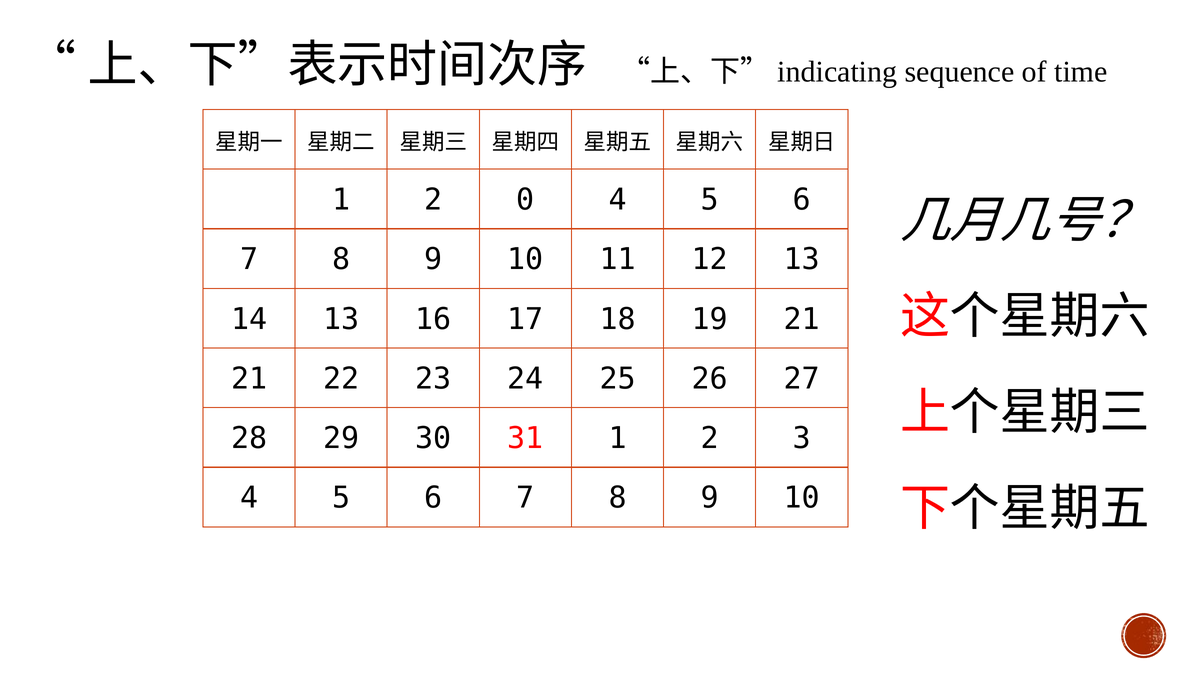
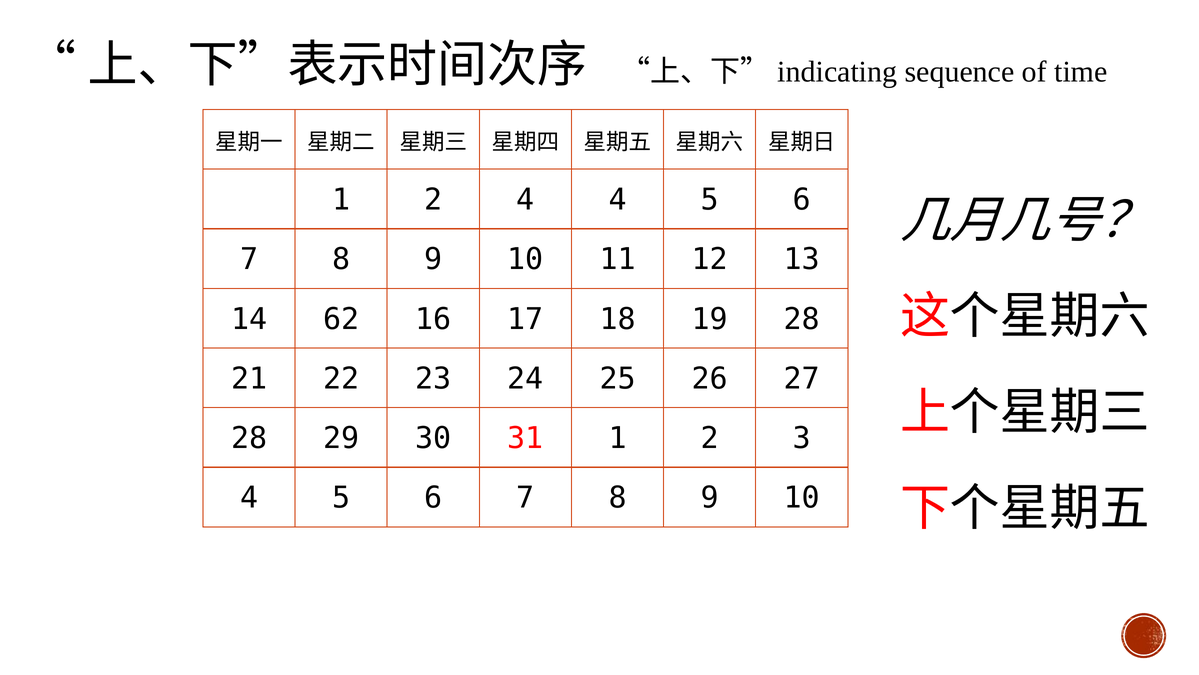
2 0: 0 -> 4 (525, 200)
14 13: 13 -> 62 (341, 319)
19 21: 21 -> 28 (802, 319)
